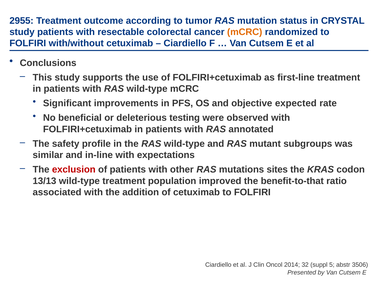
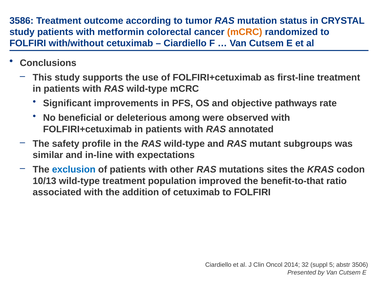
2955: 2955 -> 3586 (22, 21)
resectable: resectable -> metformin (121, 32)
expected: expected -> pathways (296, 103)
testing: testing -> among (185, 118)
exclusion colour: red -> blue (74, 169)
13/13: 13/13 -> 10/13 (44, 181)
